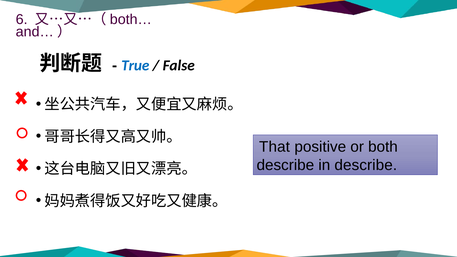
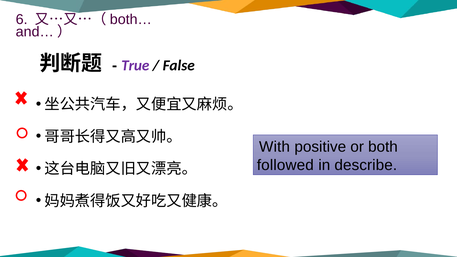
True colour: blue -> purple (135, 66)
That: That -> With (275, 147)
describe: describe -> followed (285, 165)
